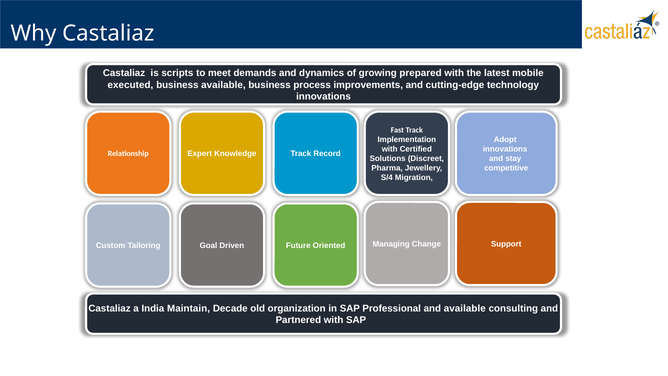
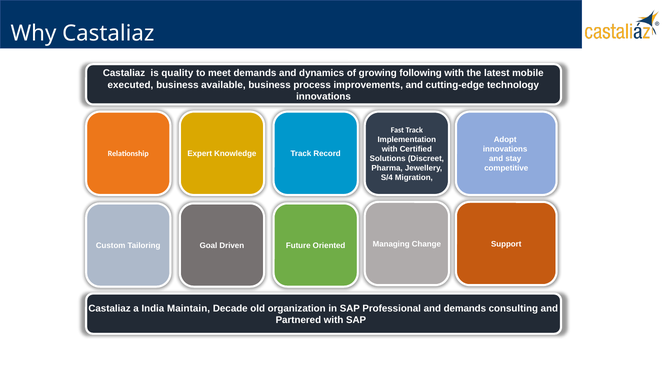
scripts: scripts -> quality (177, 73)
prepared: prepared -> following (421, 73)
and available: available -> demands (465, 308)
